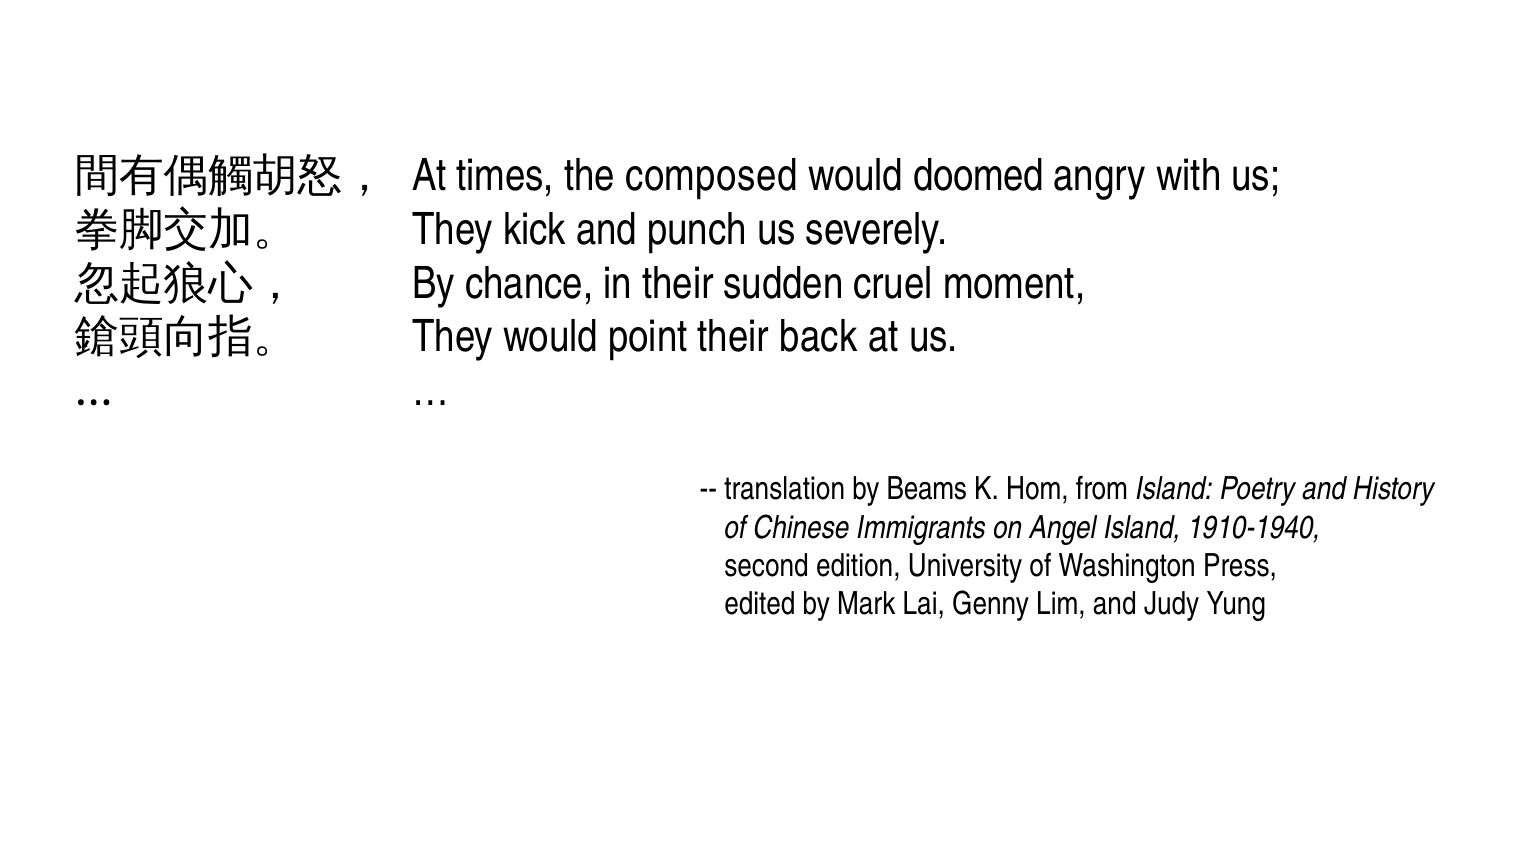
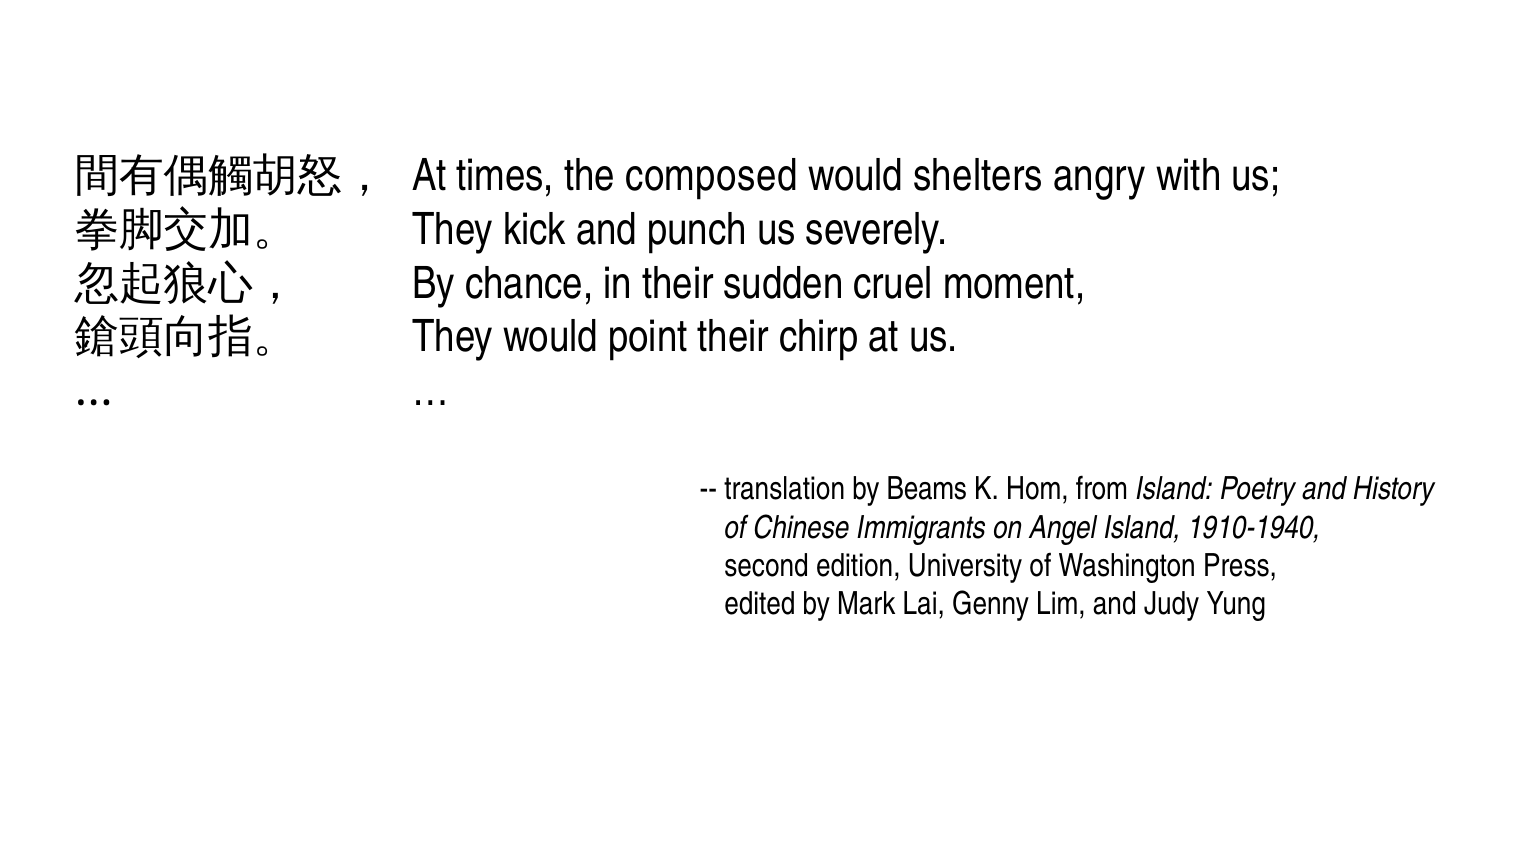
doomed: doomed -> shelters (978, 176)
back: back -> chirp (819, 337)
